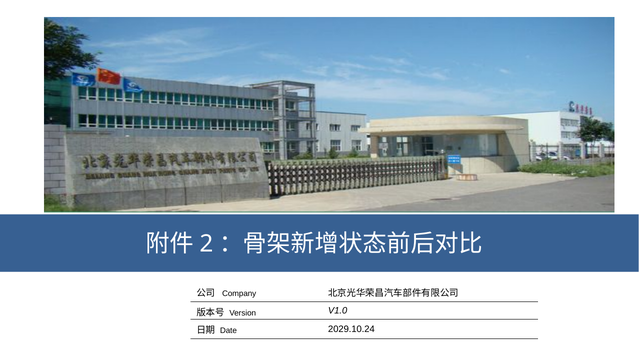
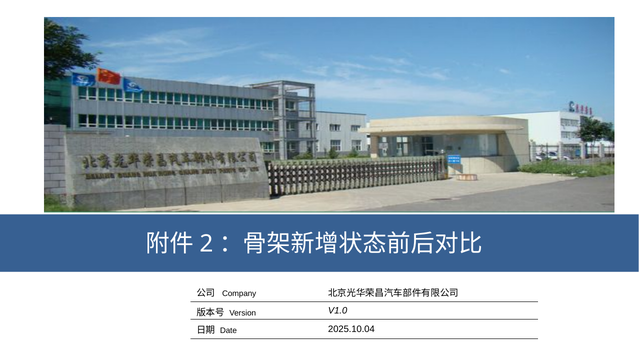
2029.10.24: 2029.10.24 -> 2025.10.04 (351, 329)
